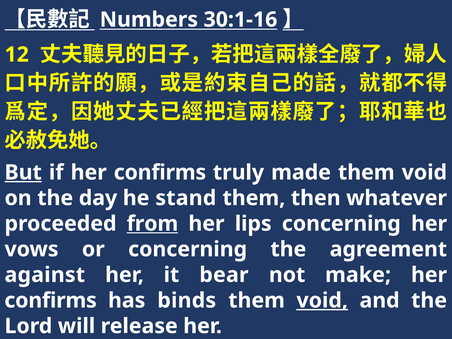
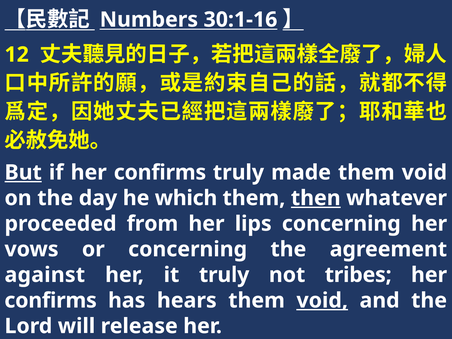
stand: stand -> which (186, 198)
then underline: none -> present (316, 198)
from underline: present -> none (152, 224)
it bear: bear -> truly (224, 275)
make: make -> tribes (358, 275)
binds: binds -> hears (187, 300)
